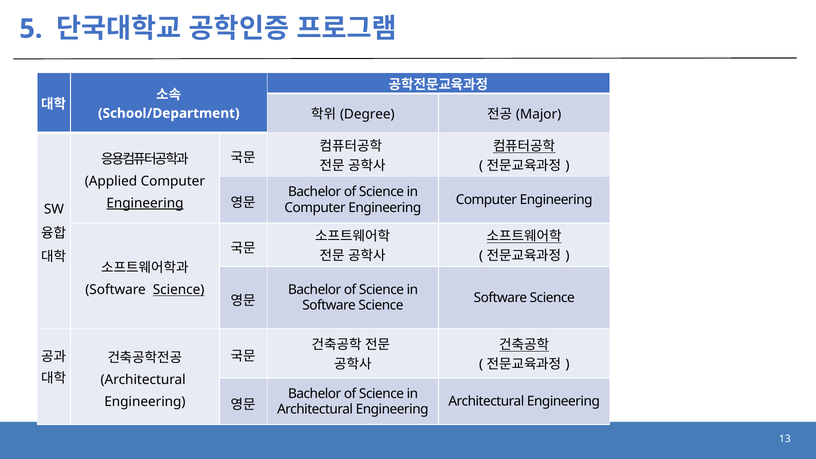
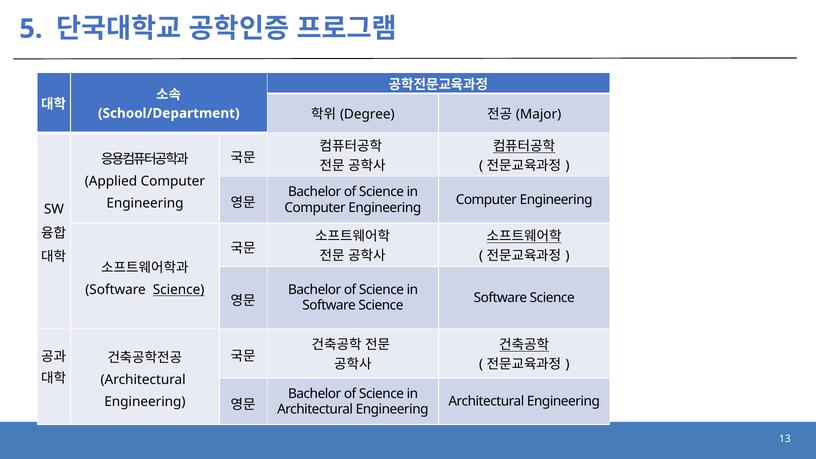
Engineering underline: present -> none (145, 203)
